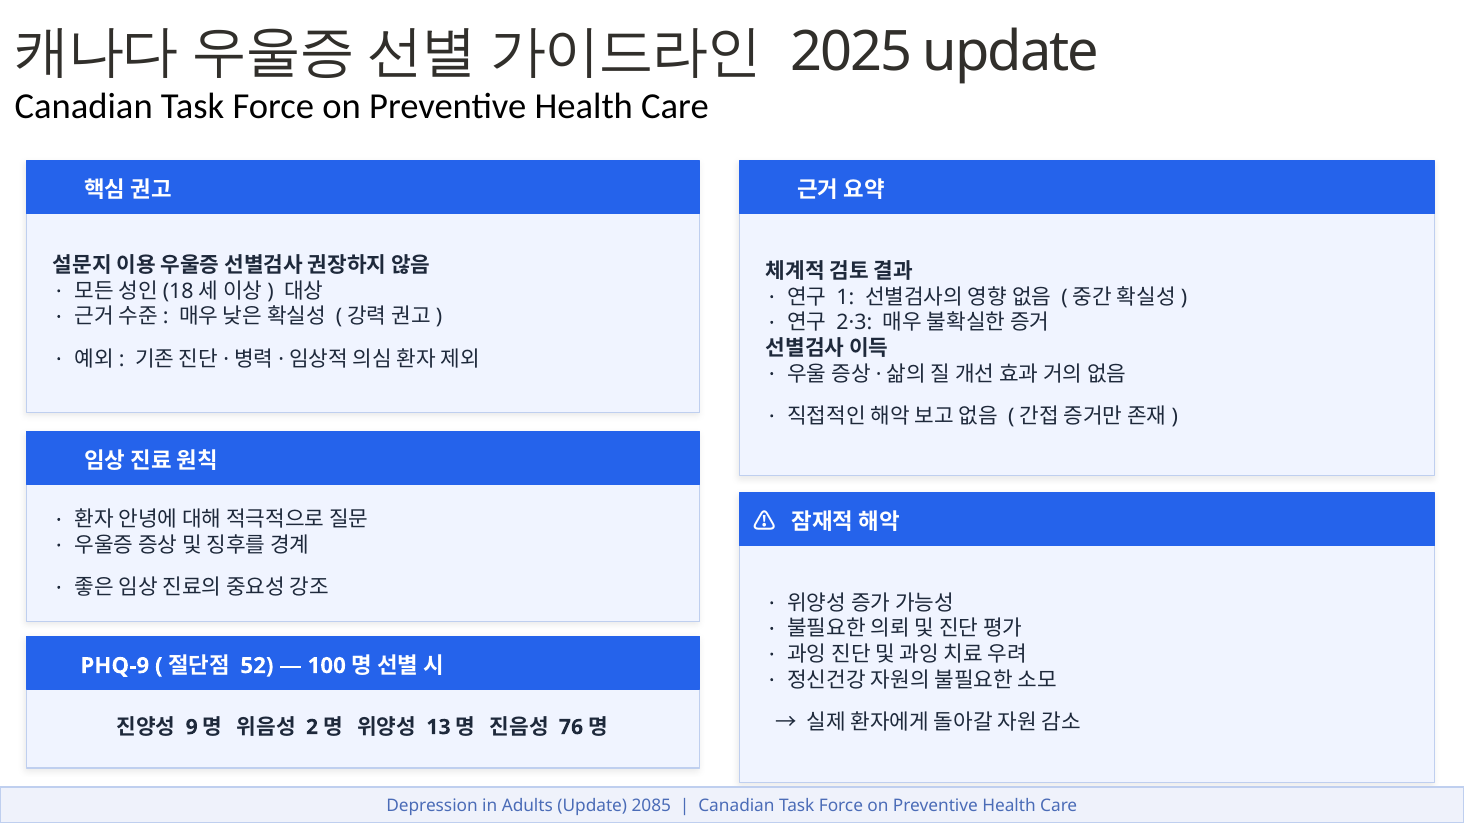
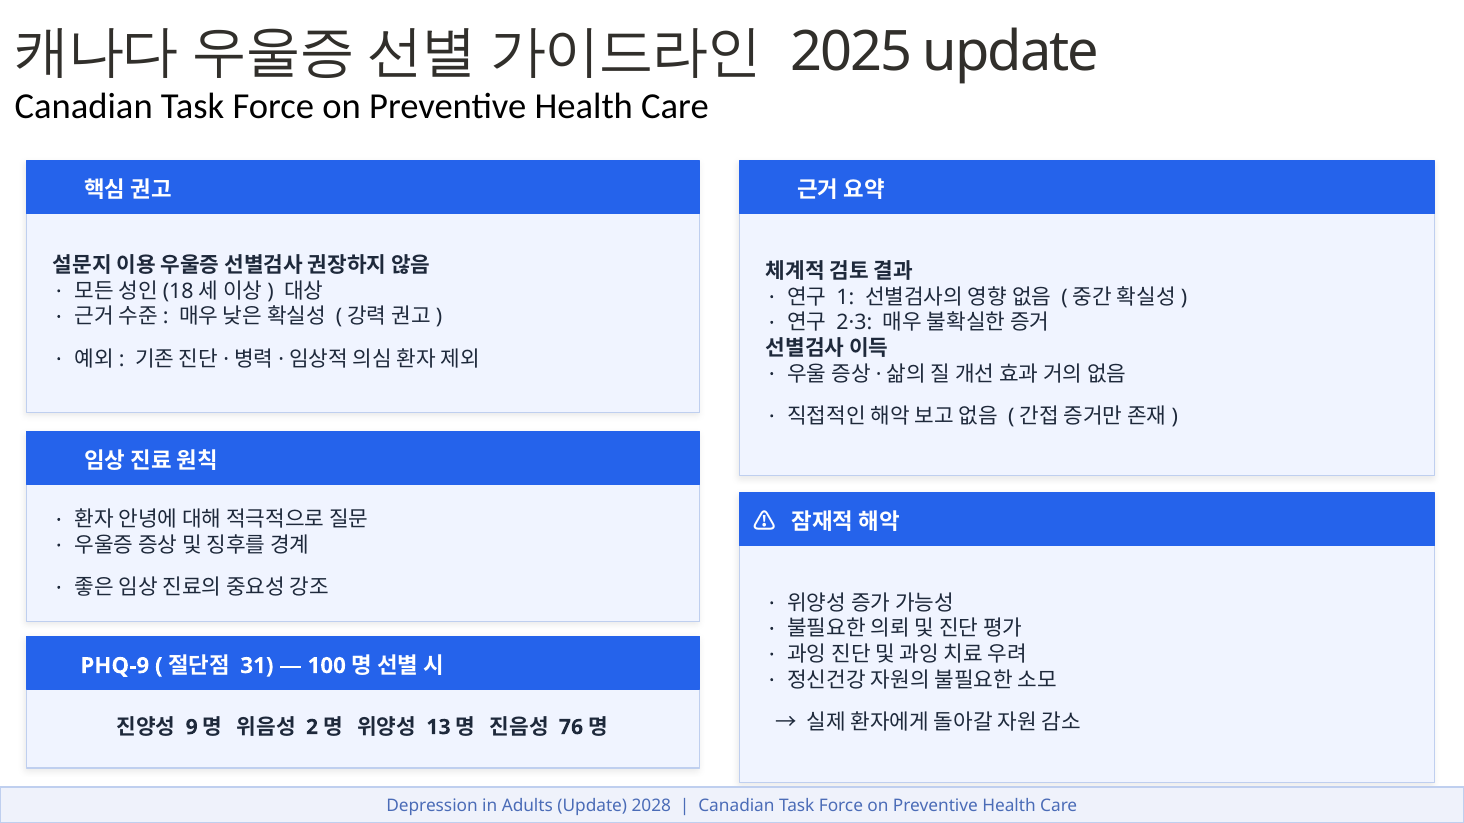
52: 52 -> 31 (257, 666)
2085: 2085 -> 2028 (651, 806)
